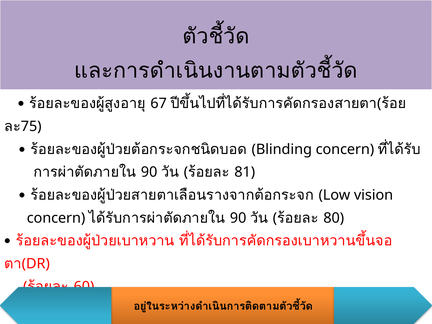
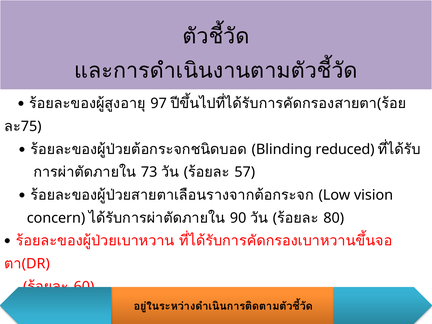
67: 67 -> 97 (159, 103)
Blinding concern: concern -> reduced (345, 149)
90: 90 -> 73 (149, 172)
81: 81 -> 57 (245, 172)
